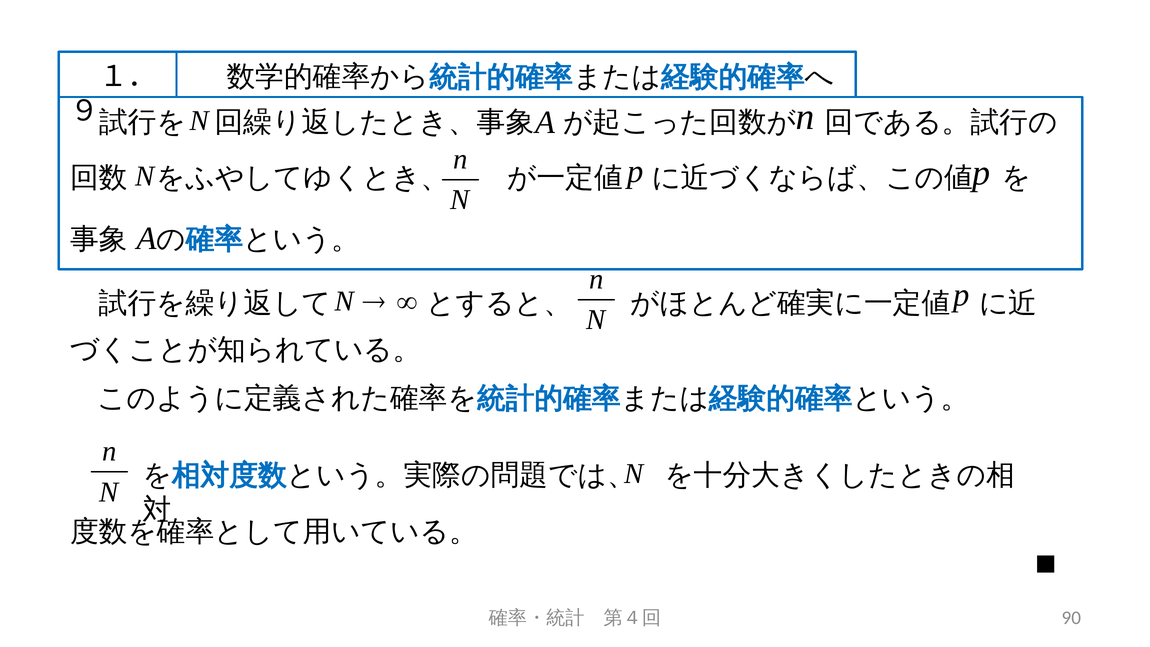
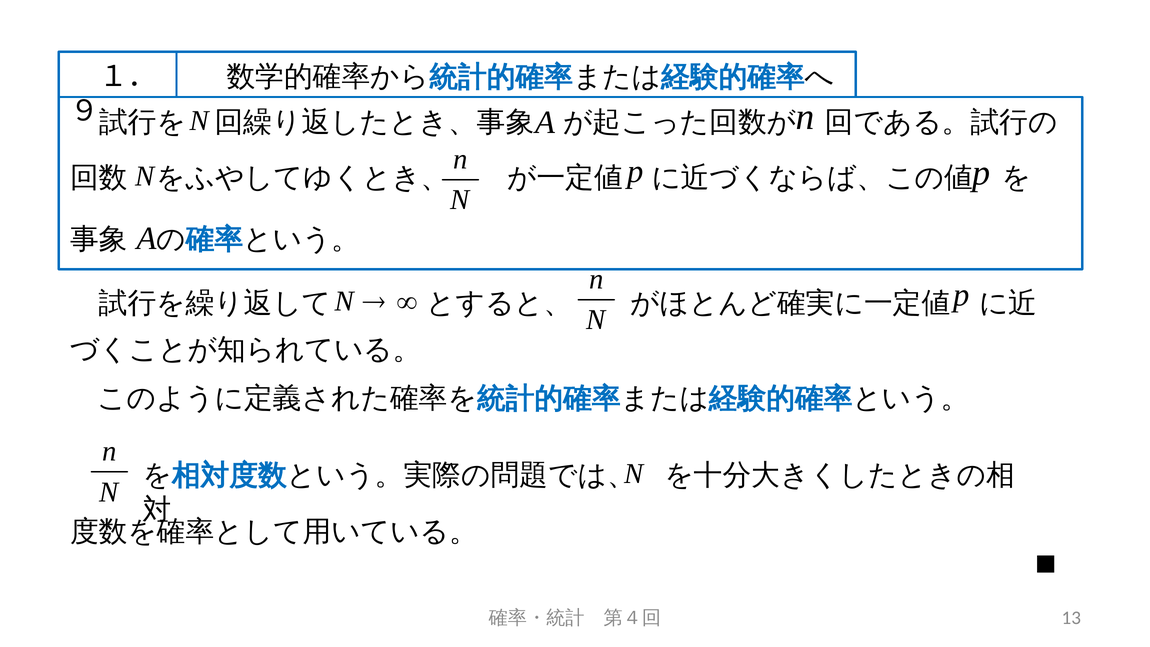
90: 90 -> 13 (1071, 618)
